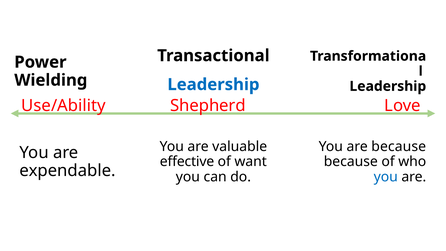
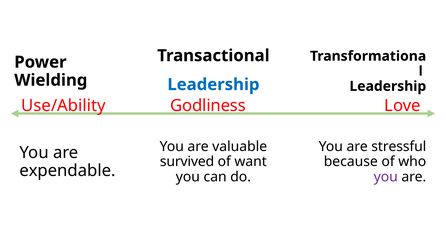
Shepherd: Shepherd -> Godliness (208, 106)
are because: because -> stressful (399, 147)
effective: effective -> survived (187, 162)
you colour: blue -> purple (386, 177)
